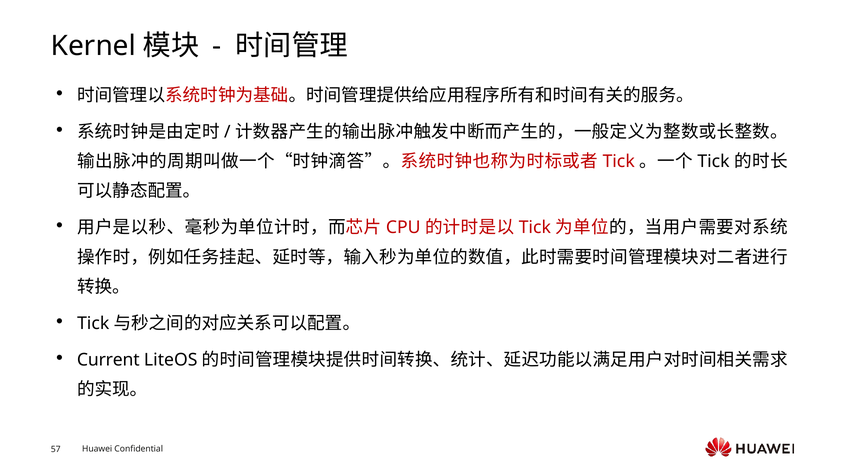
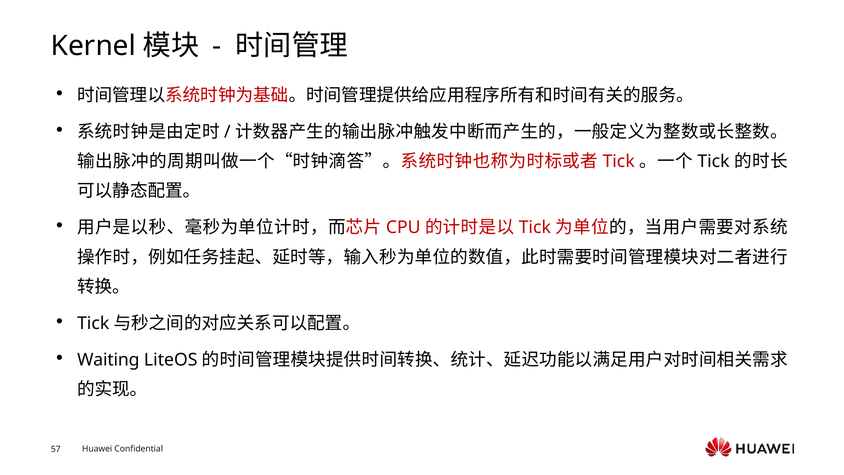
Current: Current -> Waiting (108, 360)
